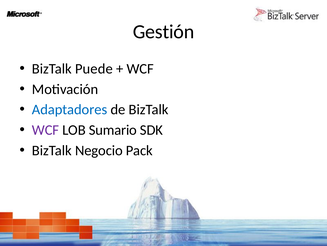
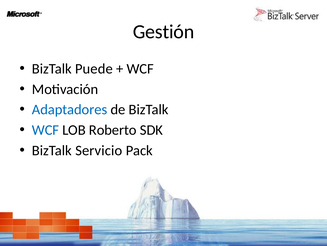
WCF colour: purple -> blue (46, 130)
Sumario: Sumario -> Roberto (113, 130)
Negocio: Negocio -> Servicio (99, 150)
